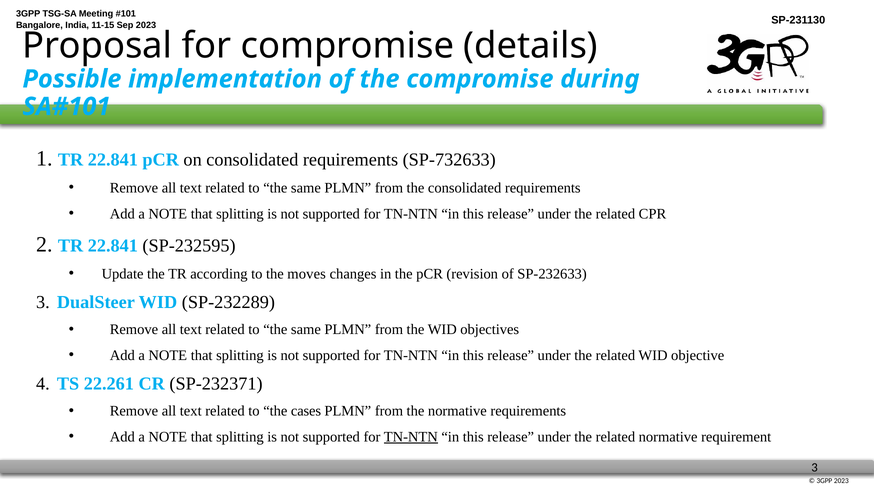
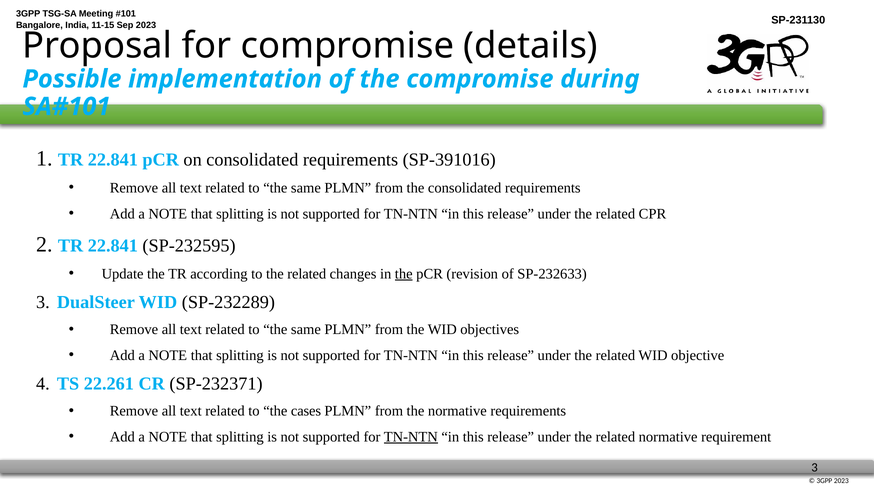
SP-732633: SP-732633 -> SP-391016 (449, 160)
to the moves: moves -> related (307, 274)
the underline: none -> present (404, 274)
